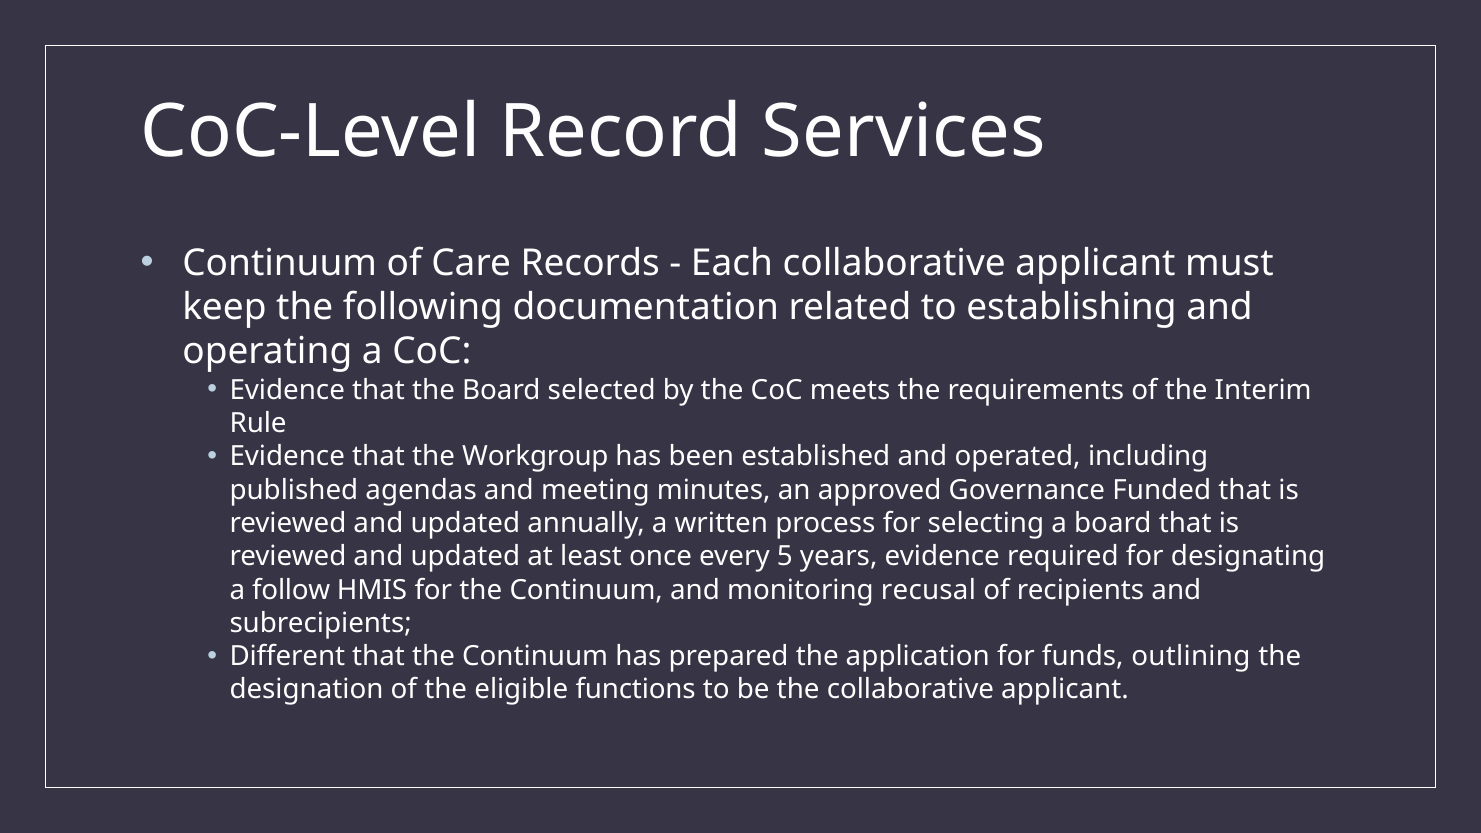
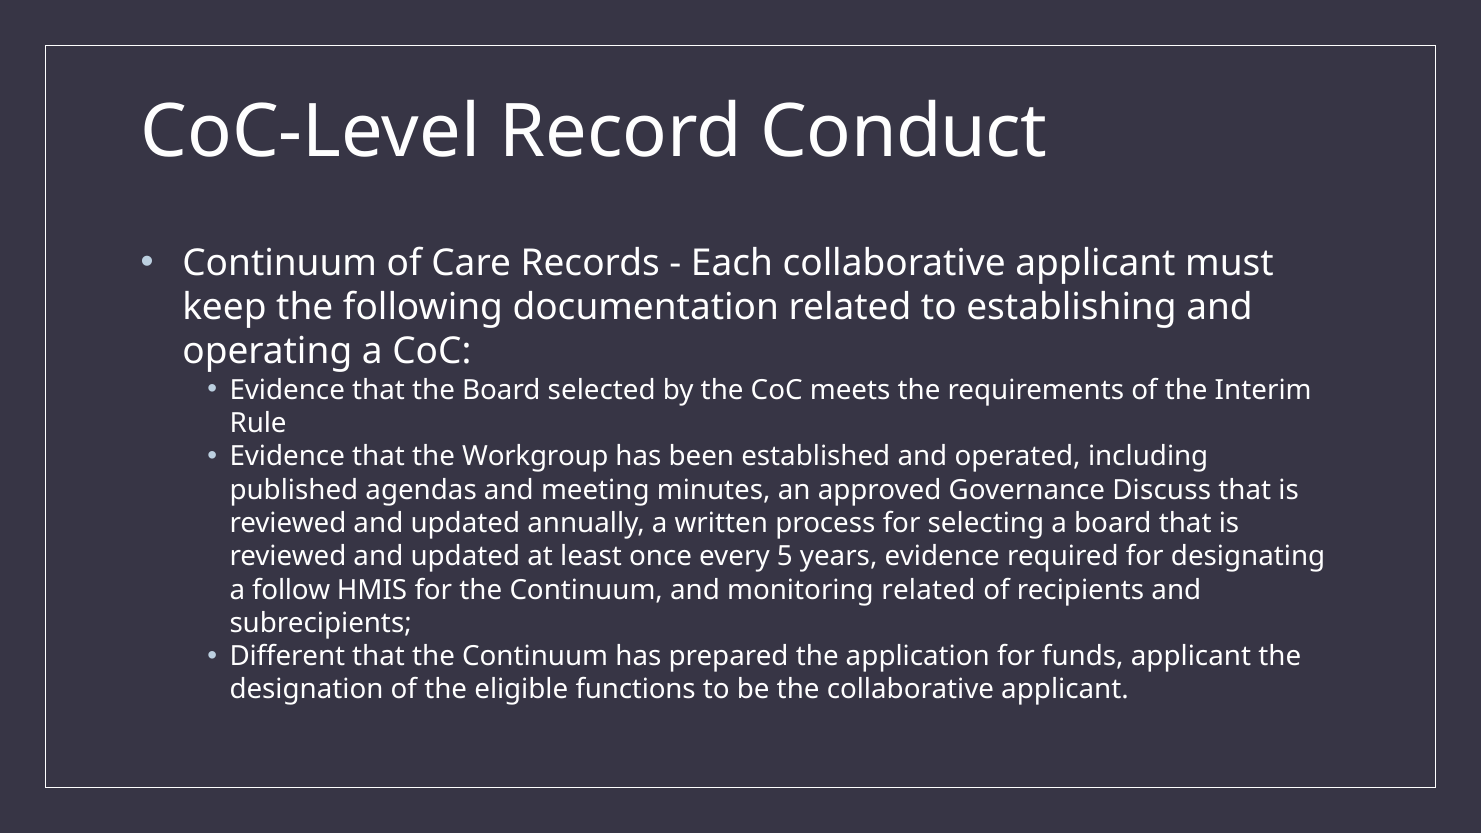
Services: Services -> Conduct (904, 132)
Funded: Funded -> Discuss (1162, 490)
monitoring recusal: recusal -> related (928, 590)
funds outlining: outlining -> applicant (1191, 657)
